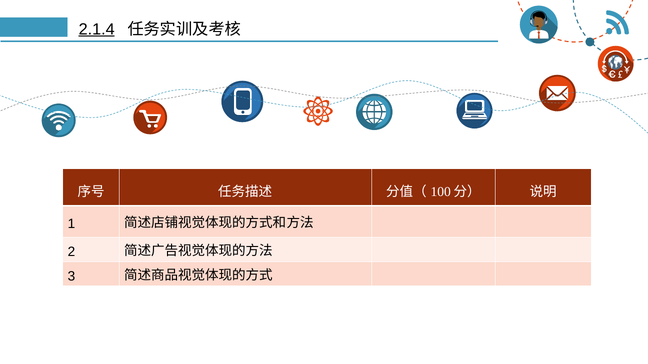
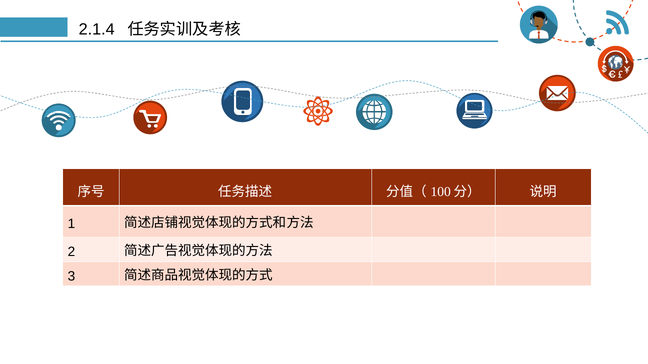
2.1.4 underline: present -> none (97, 29)
